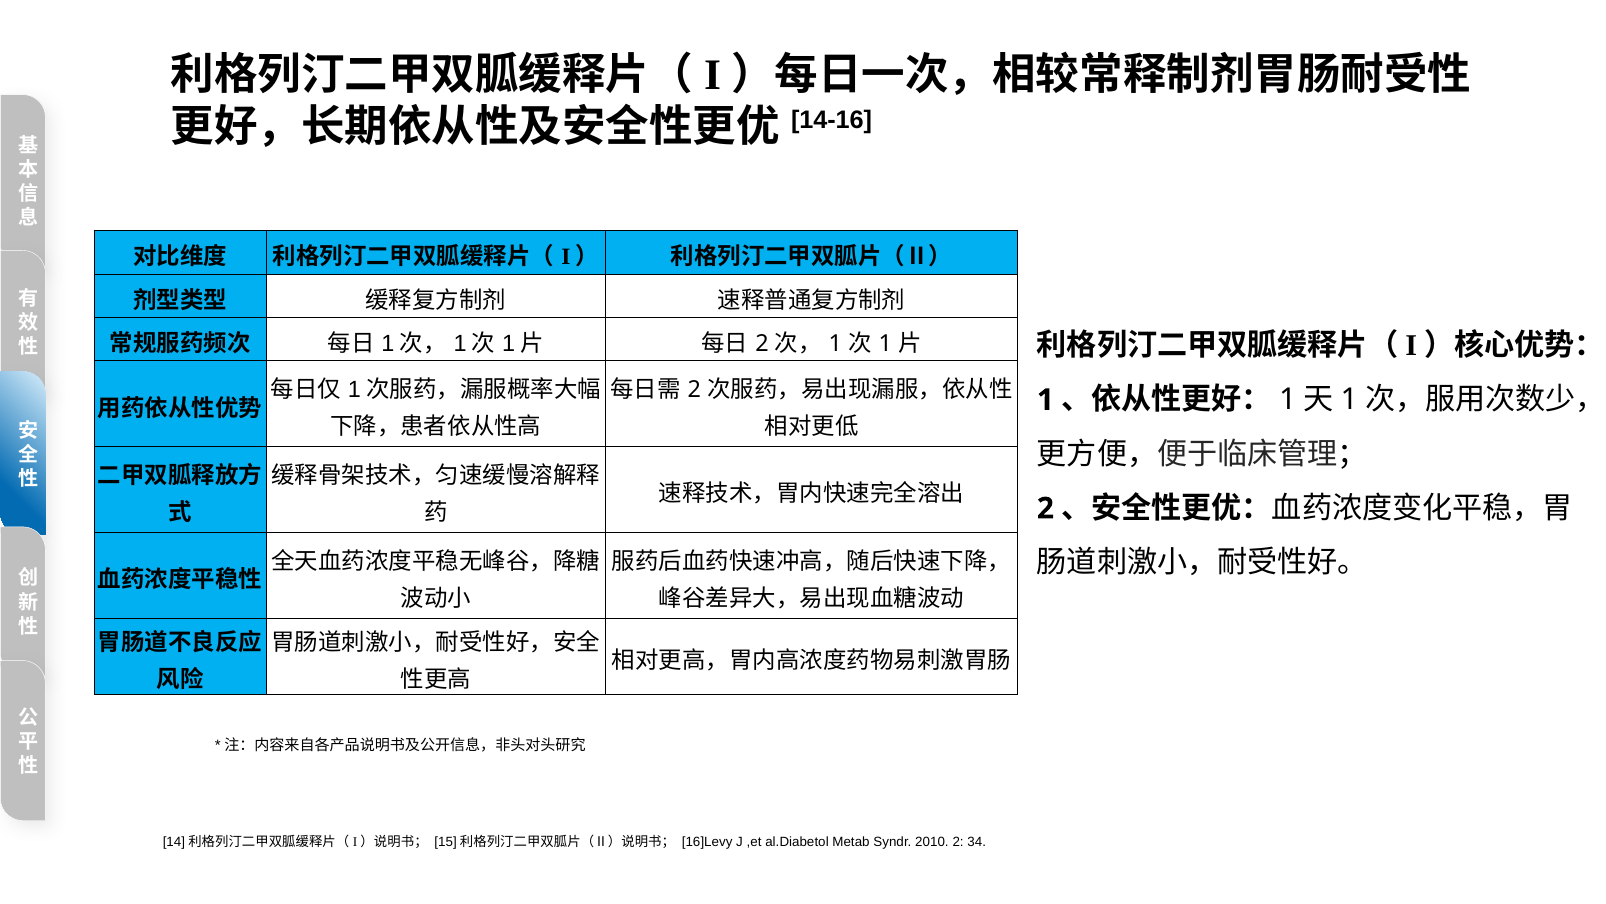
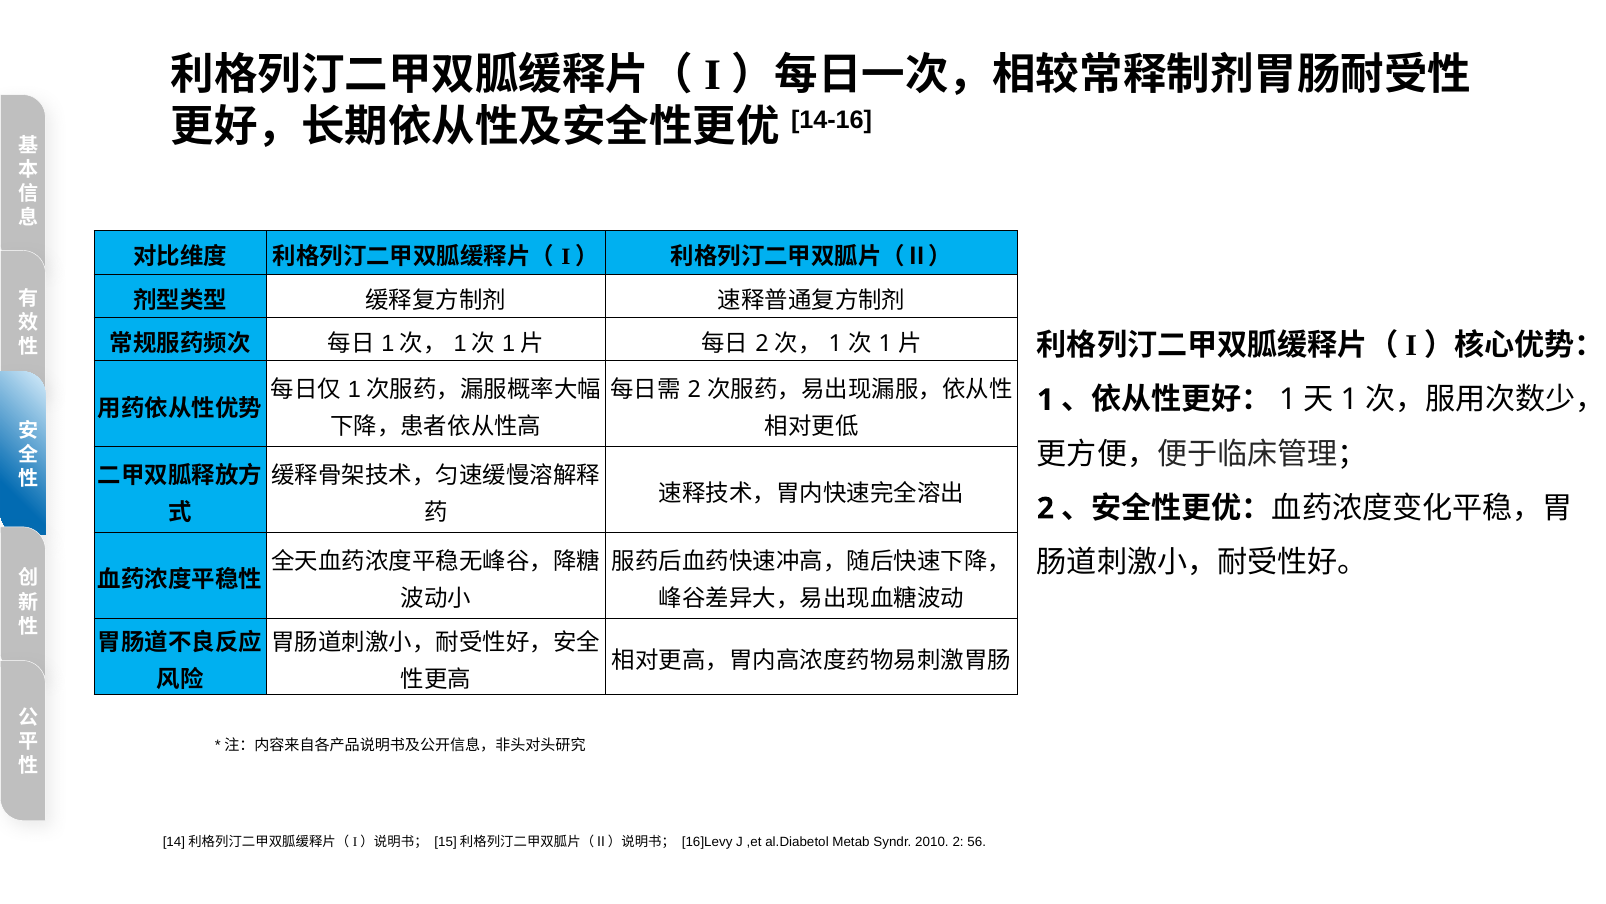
34: 34 -> 56 (977, 842)
